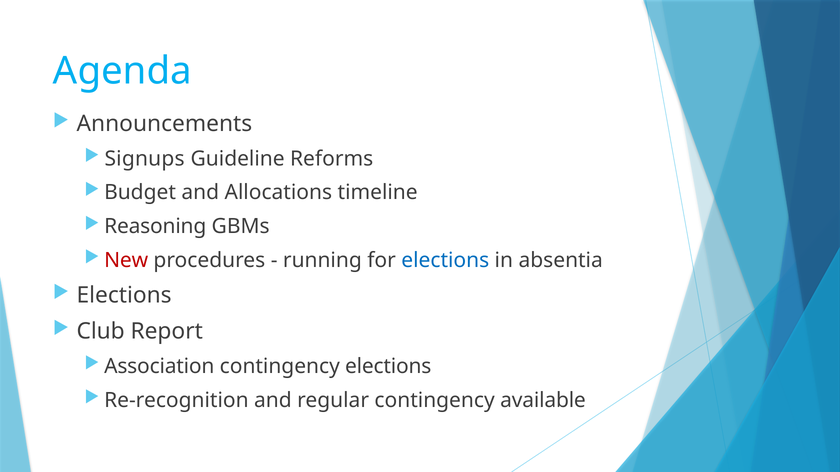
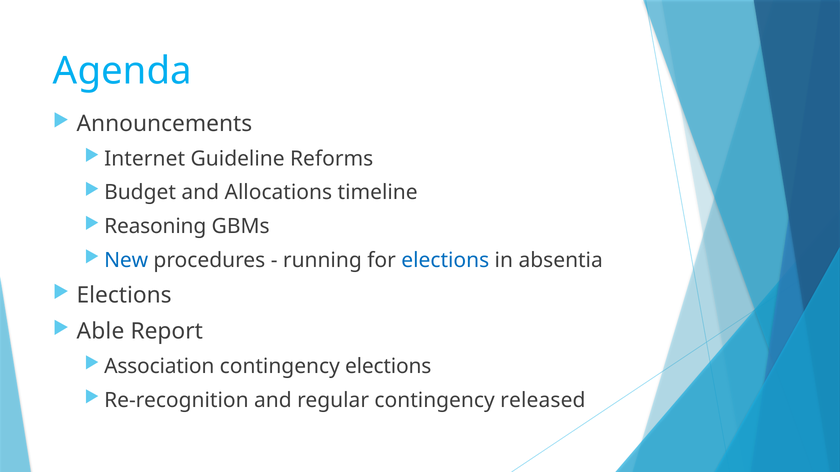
Signups: Signups -> Internet (145, 159)
New colour: red -> blue (126, 261)
Club: Club -> Able (100, 332)
available: available -> released (543, 401)
